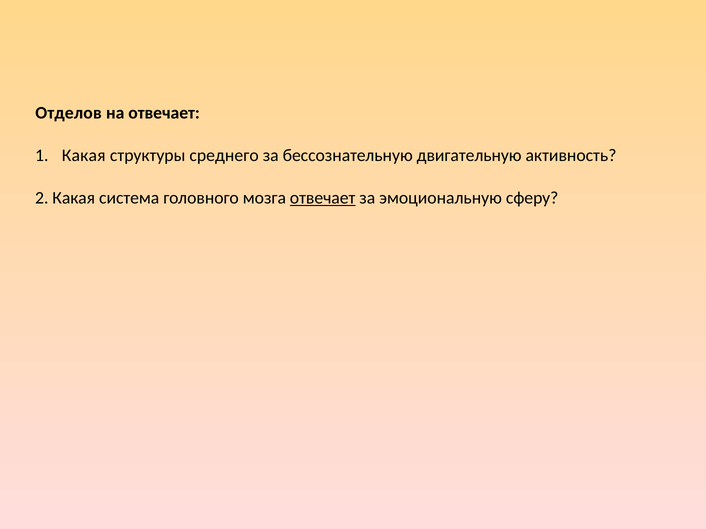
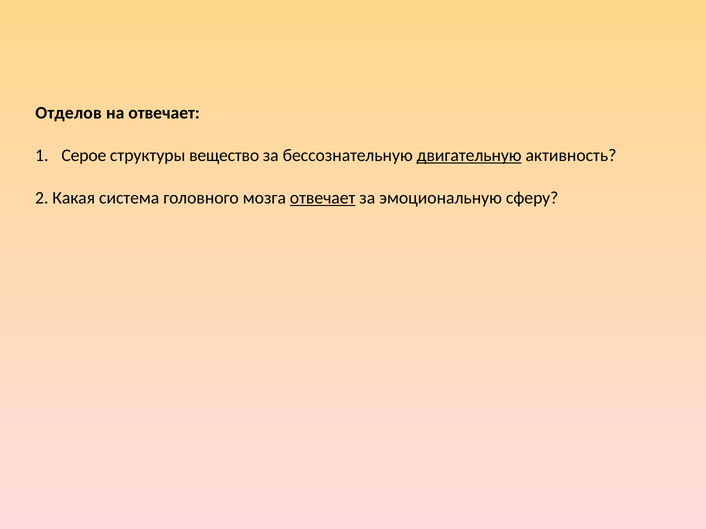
Какая: Какая -> Серое (84, 156)
среднего: среднего -> вещество (224, 156)
двигательную underline: none -> present (469, 156)
